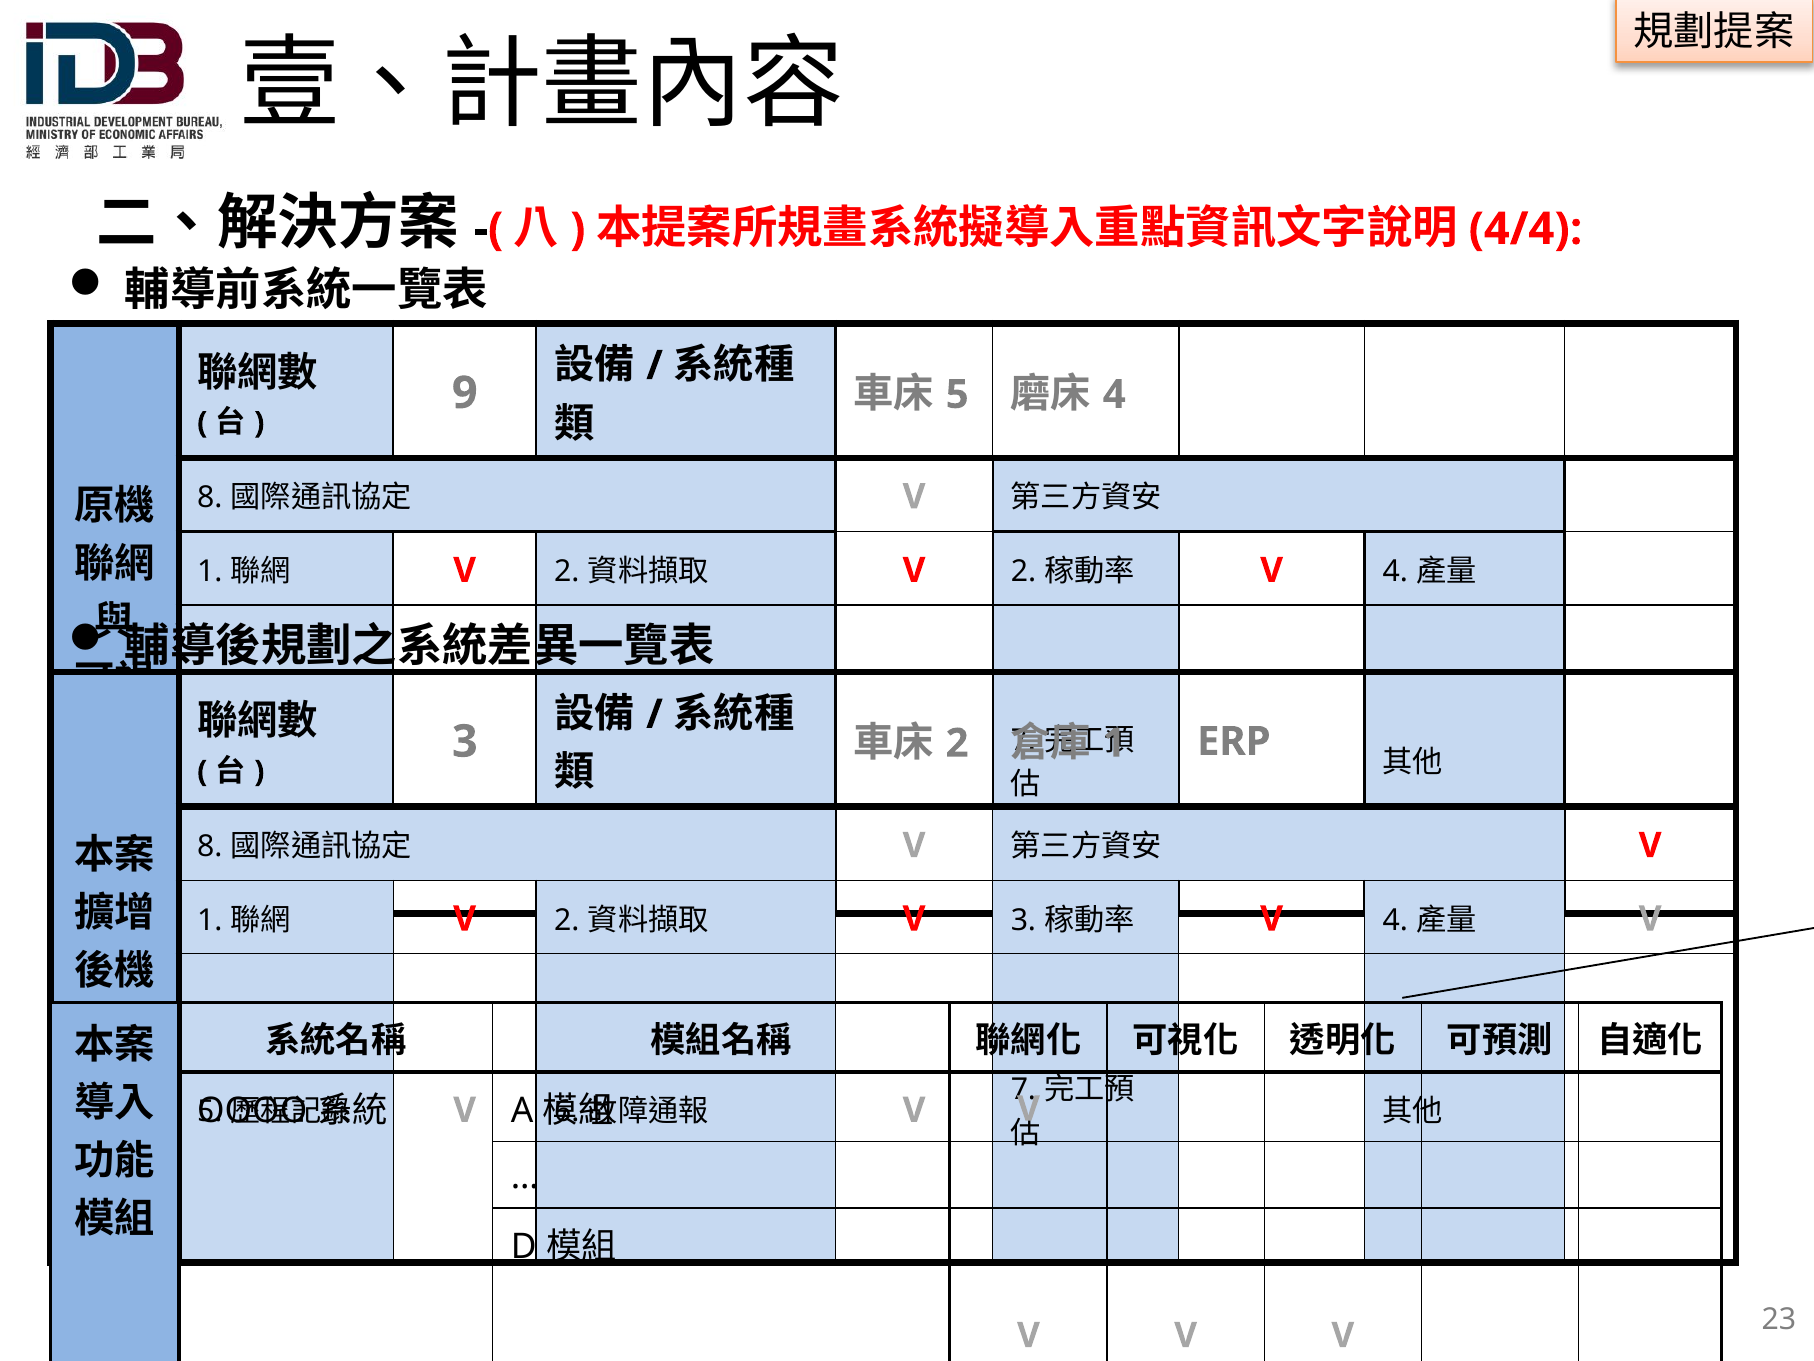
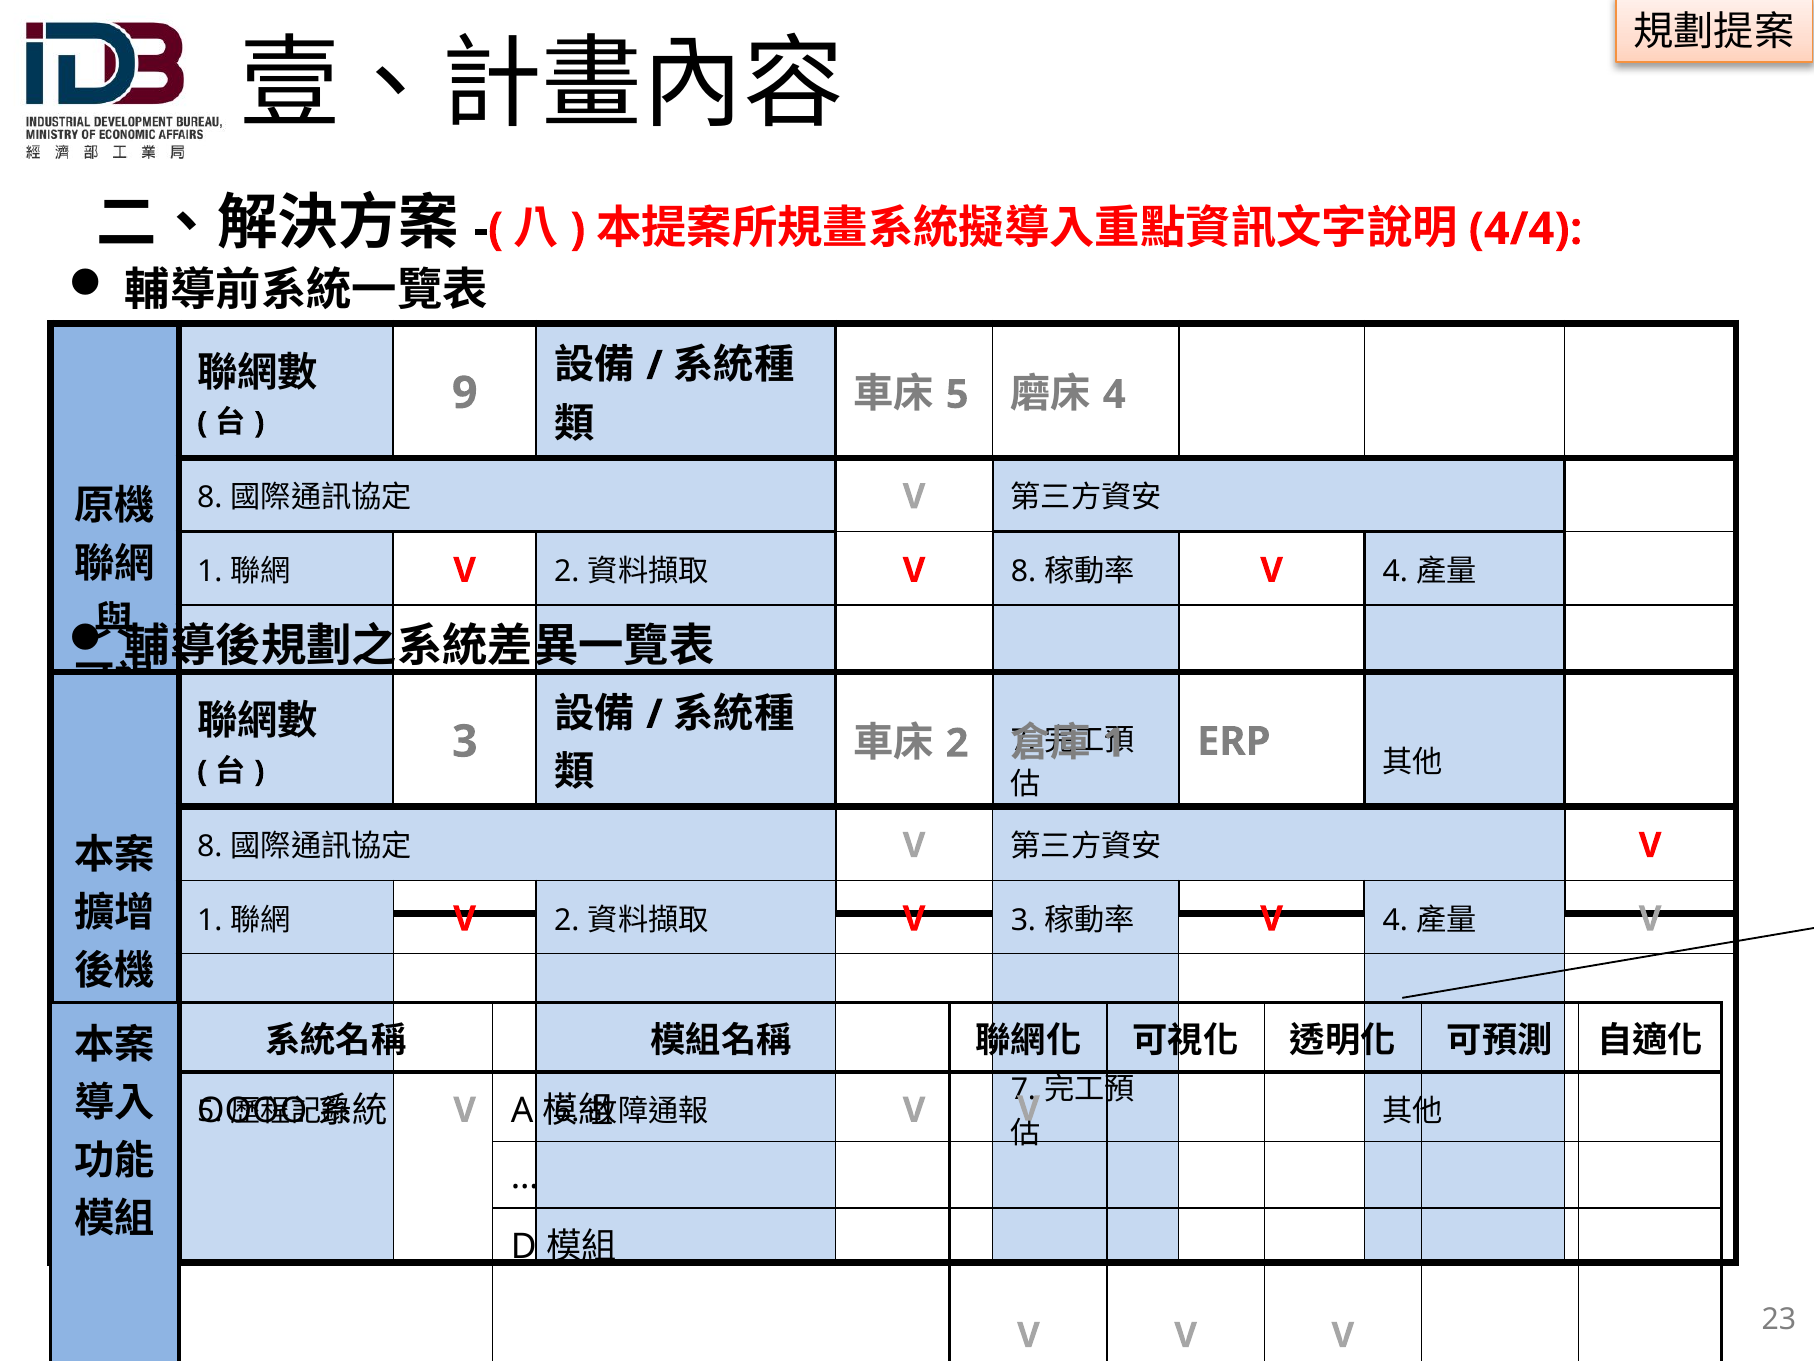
2: 2 -> 8 (1023, 571)
